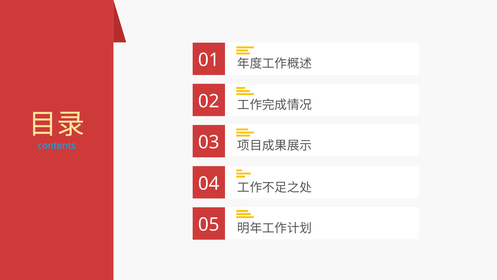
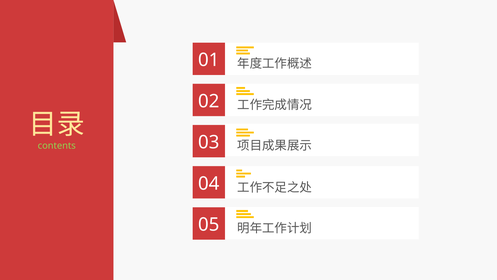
contents colour: light blue -> light green (57, 146)
